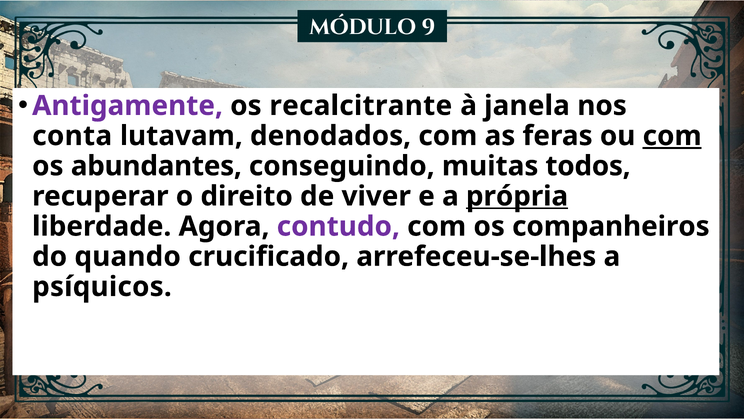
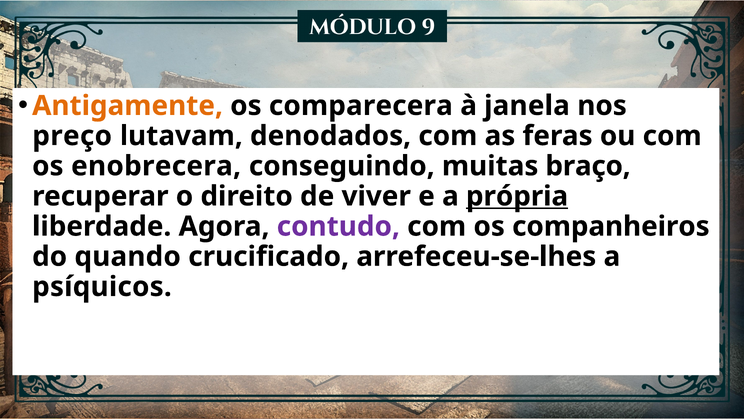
Antigamente colour: purple -> orange (128, 106)
recalcitrante: recalcitrante -> comparecera (361, 106)
conta: conta -> preço (72, 136)
com underline: present -> none (672, 136)
abundantes: abundantes -> enobrecera (156, 166)
todos: todos -> braço (588, 166)
